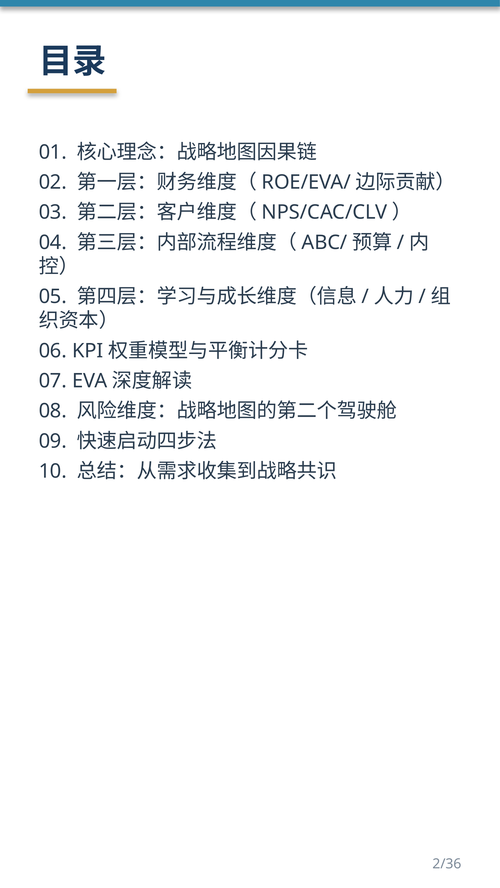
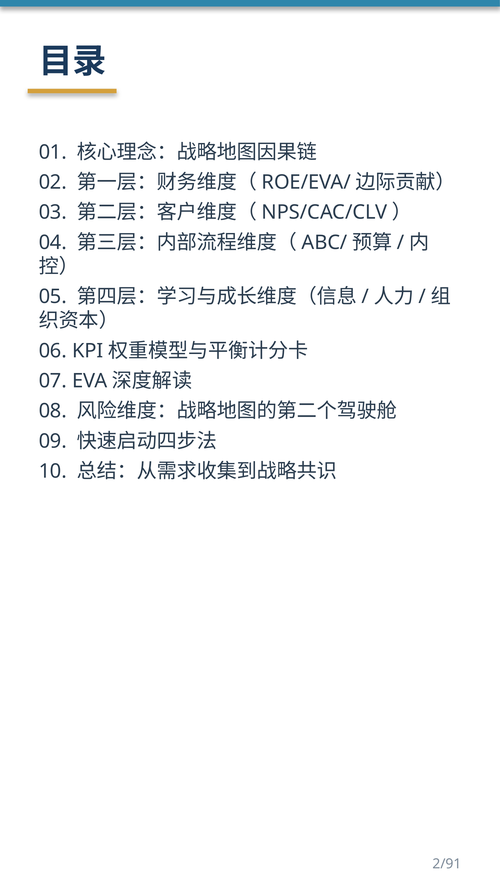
2/36: 2/36 -> 2/91 (447, 865)
